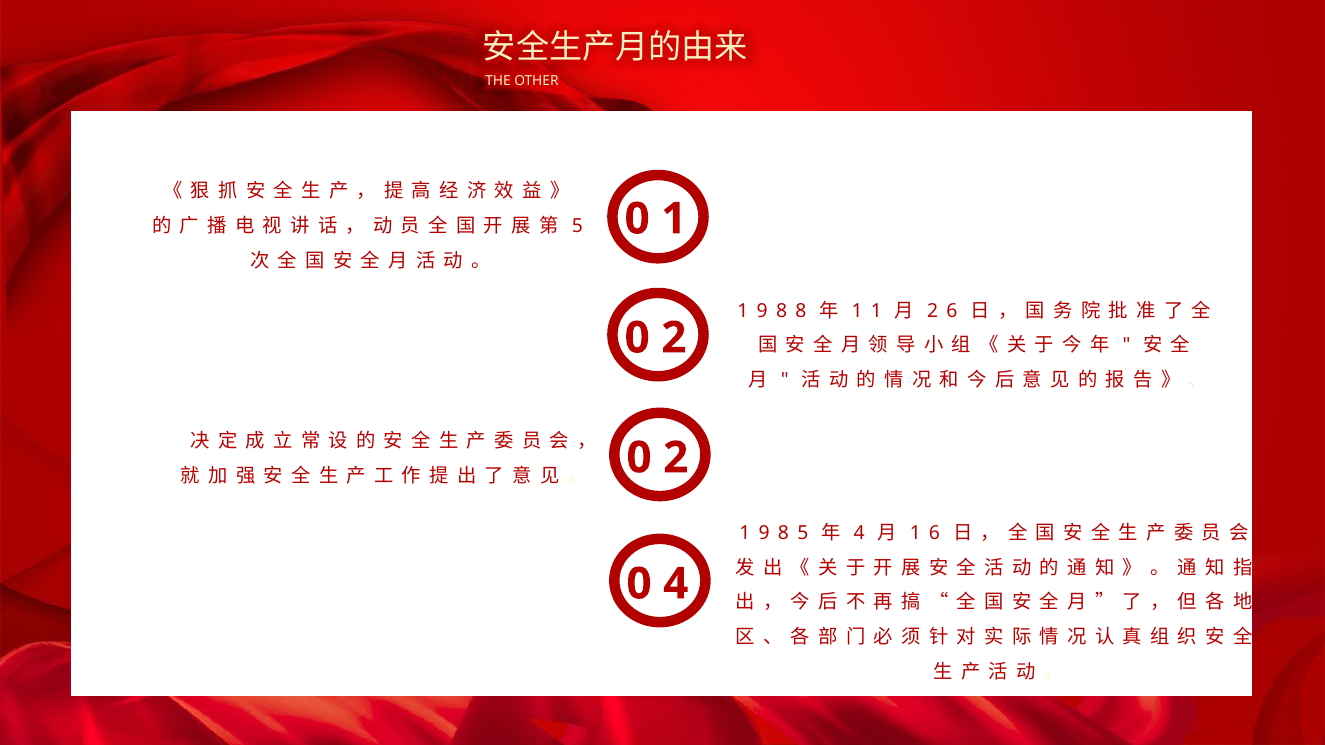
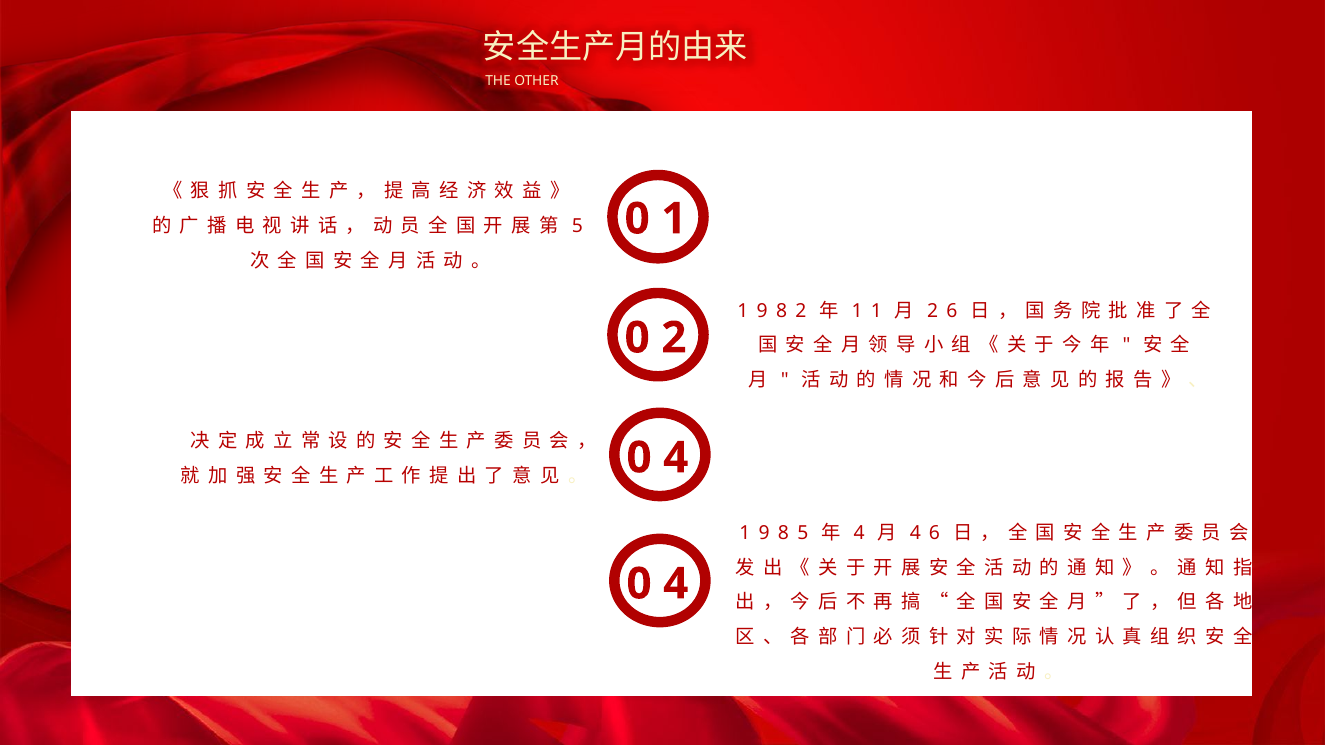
8: 8 -> 2 (801, 311)
2: 2 -> 4 (676, 458)
1: 1 -> 4 (915, 533)
